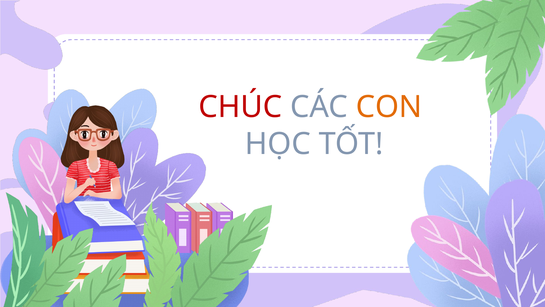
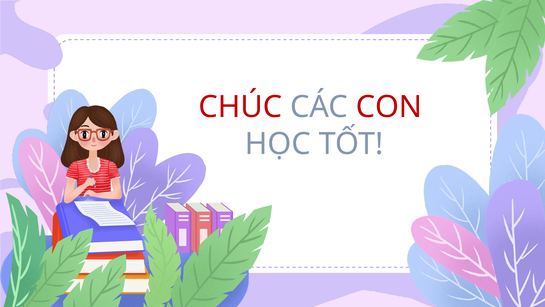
CON colour: orange -> red (389, 107)
